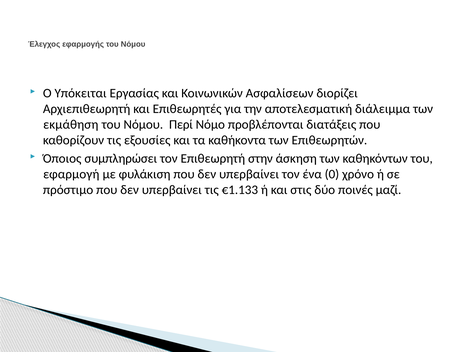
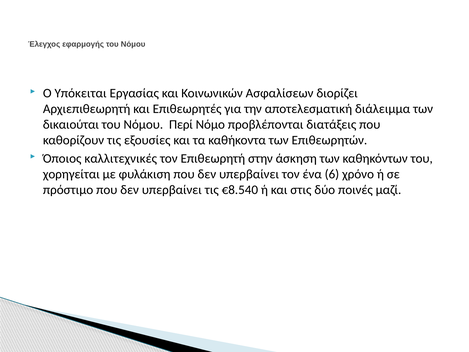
εκμάθηση: εκμάθηση -> δικαιούται (71, 124)
συμπληρώσει: συμπληρώσει -> καλλιτεχνικές (121, 158)
εφαρμογή: εφαρμογή -> χορηγείται (71, 174)
0: 0 -> 6 (332, 174)
€1.133: €1.133 -> €8.540 (240, 190)
